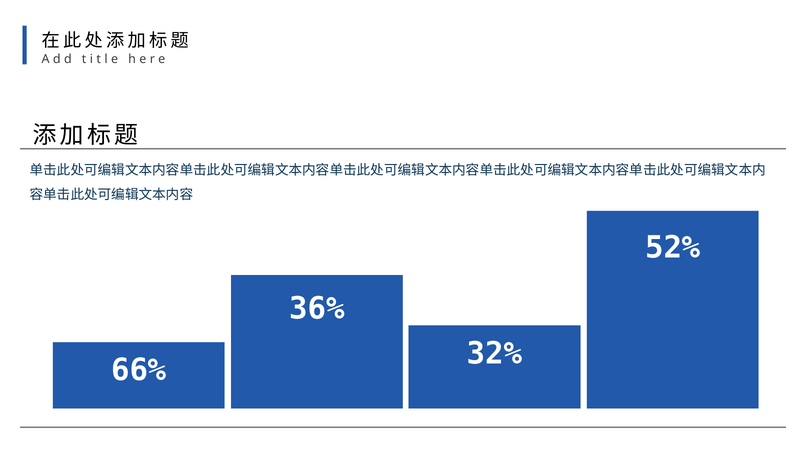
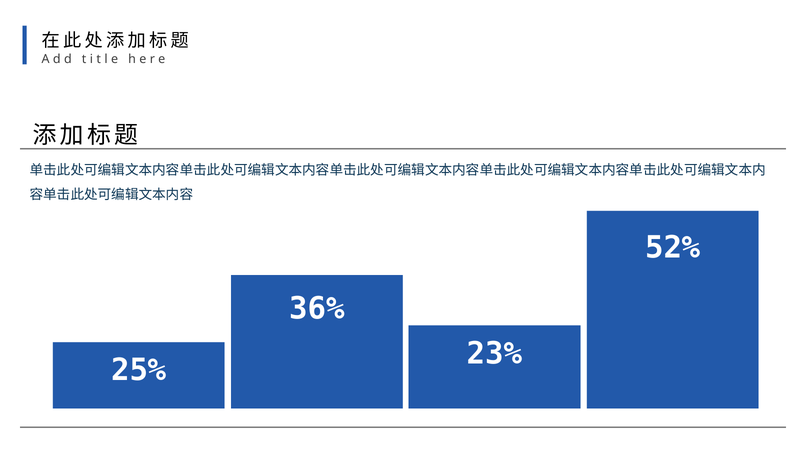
32%: 32% -> 23% (495, 354)
66%: 66% -> 25% (139, 370)
